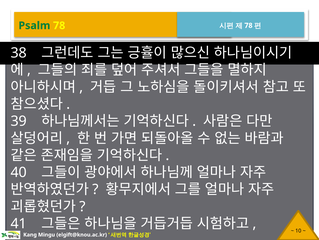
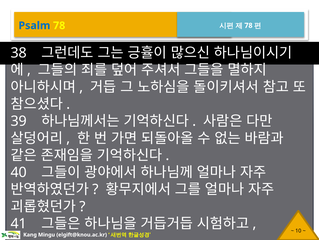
Psalm colour: green -> blue (34, 26)
